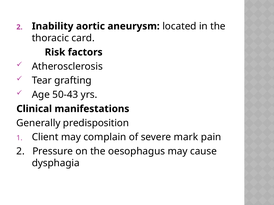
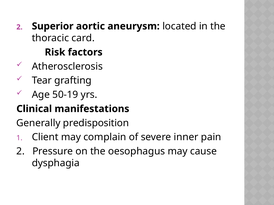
Inability: Inability -> Superior (53, 26)
50-43: 50-43 -> 50-19 (65, 95)
mark: mark -> inner (186, 137)
